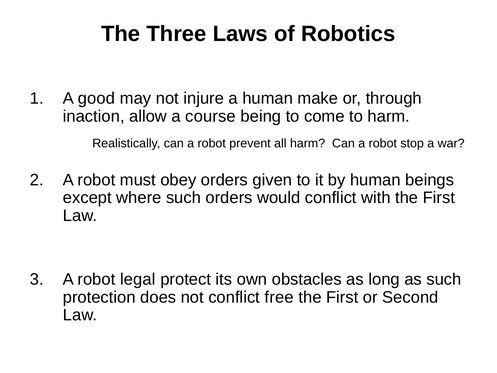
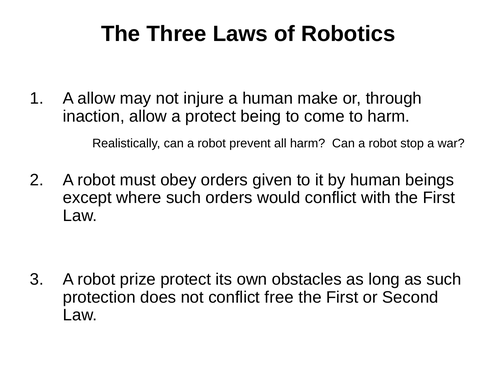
A good: good -> allow (96, 98)
a course: course -> protect (211, 116)
legal: legal -> prize (138, 279)
